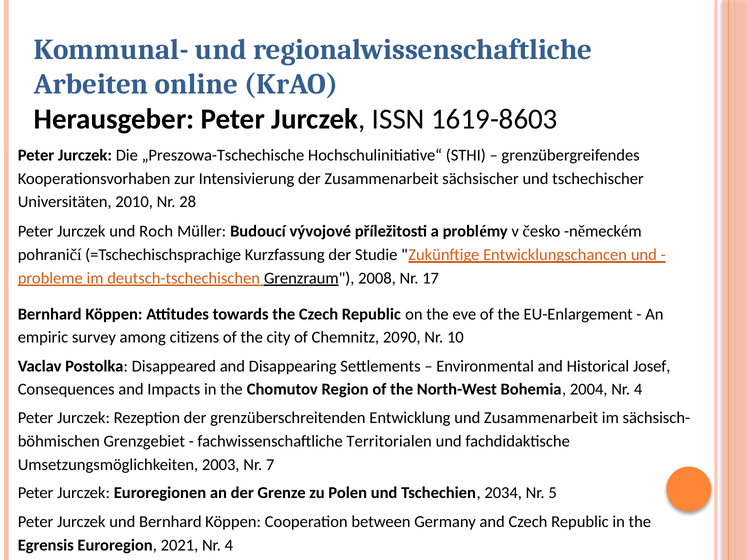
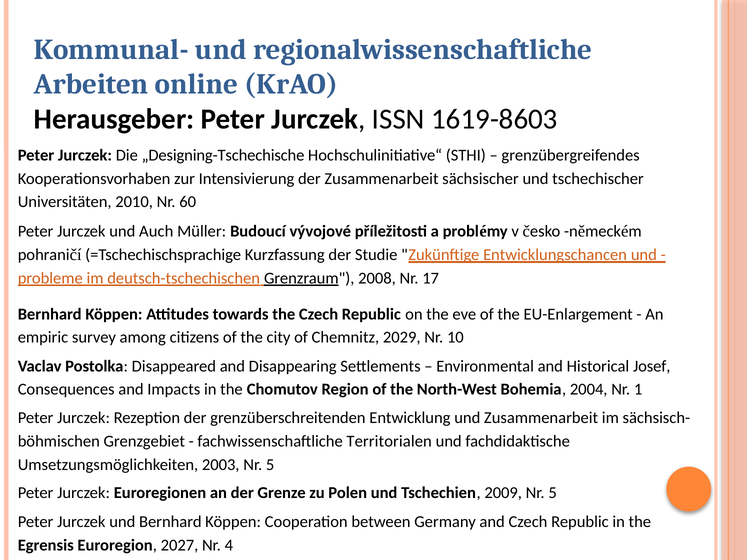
„Preszowa-Tschechische: „Preszowa-Tschechische -> „Designing-Tschechische (223, 155)
28: 28 -> 60 (188, 202)
Roch: Roch -> Auch (156, 232)
2090: 2090 -> 2029 (402, 338)
2004 Nr 4: 4 -> 1 (638, 390)
2003 Nr 7: 7 -> 5 (270, 465)
2034: 2034 -> 2009 (503, 493)
2021: 2021 -> 2027 (179, 545)
